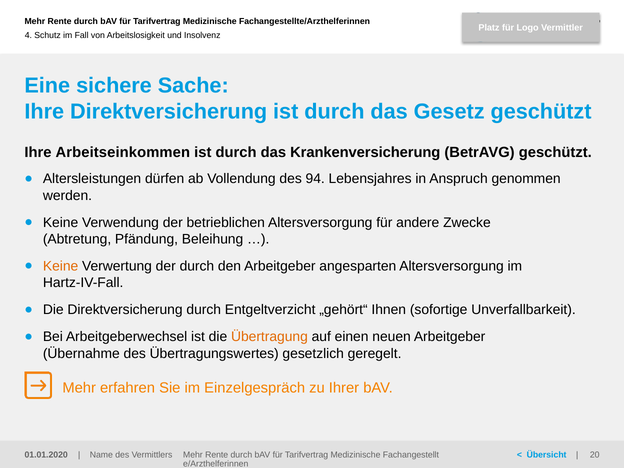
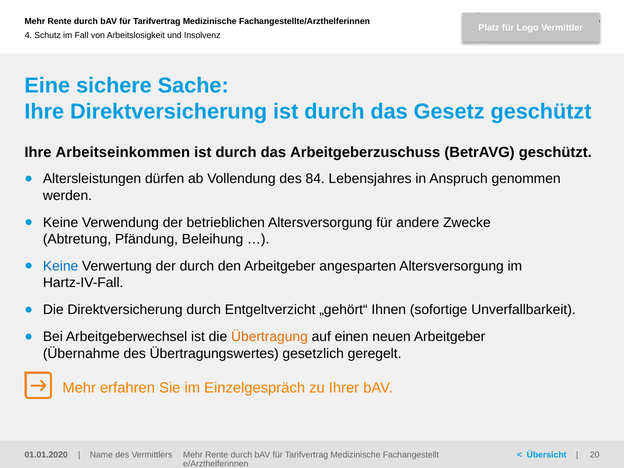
Krankenversicherung: Krankenversicherung -> Arbeitgeberzuschuss (365, 152)
94: 94 -> 84 (315, 179)
Keine colour: orange -> blue (61, 266)
